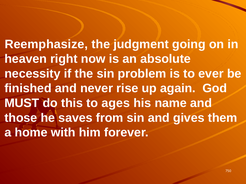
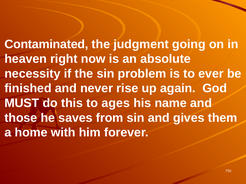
Reemphasize: Reemphasize -> Contaminated (46, 44)
